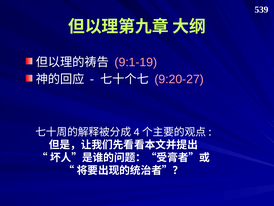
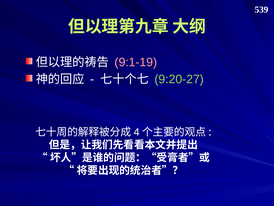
9:20-27 colour: pink -> light green (179, 79)
